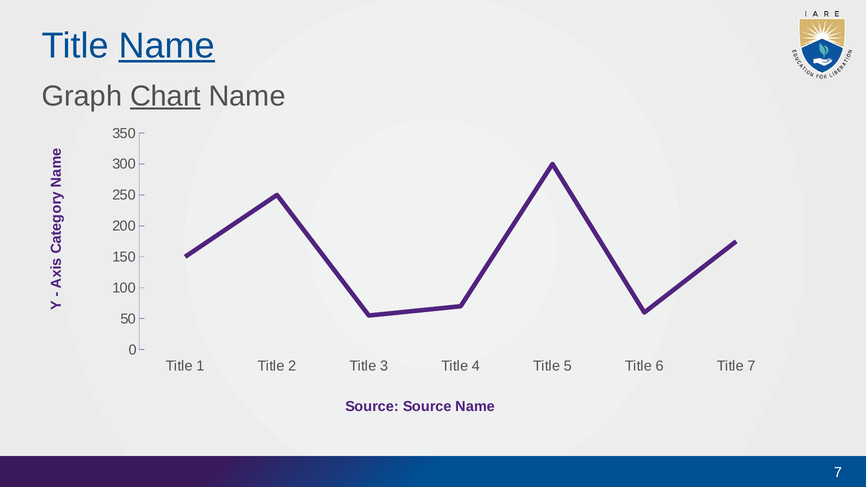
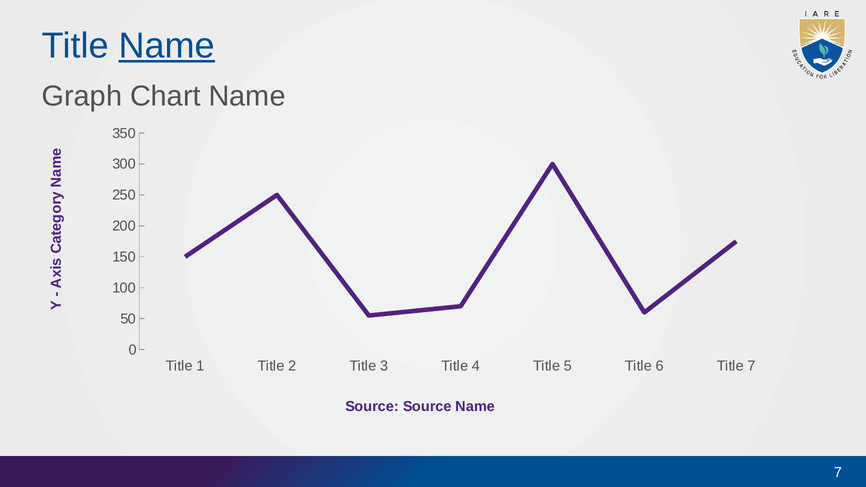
Chart underline: present -> none (165, 96)
